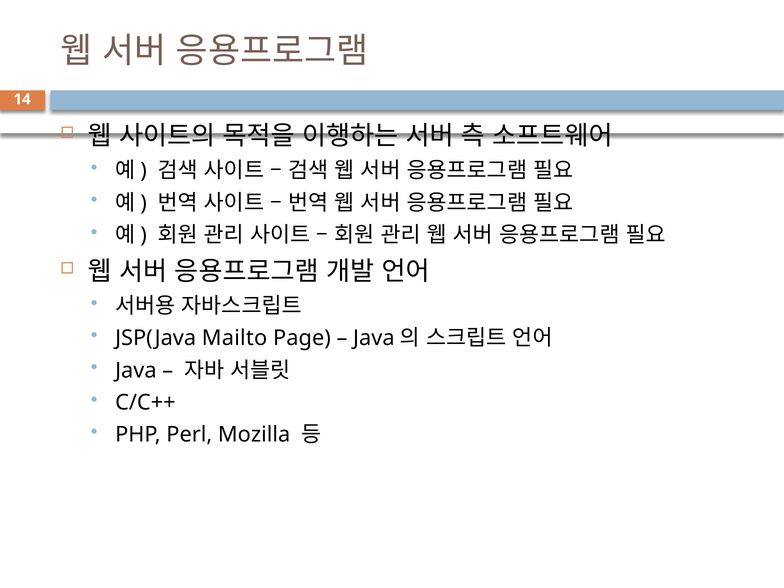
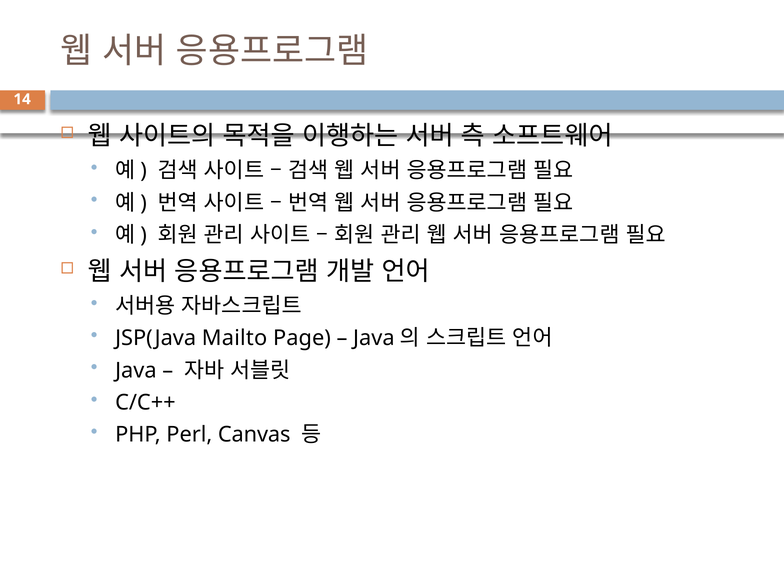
Mozilla: Mozilla -> Canvas (254, 435)
